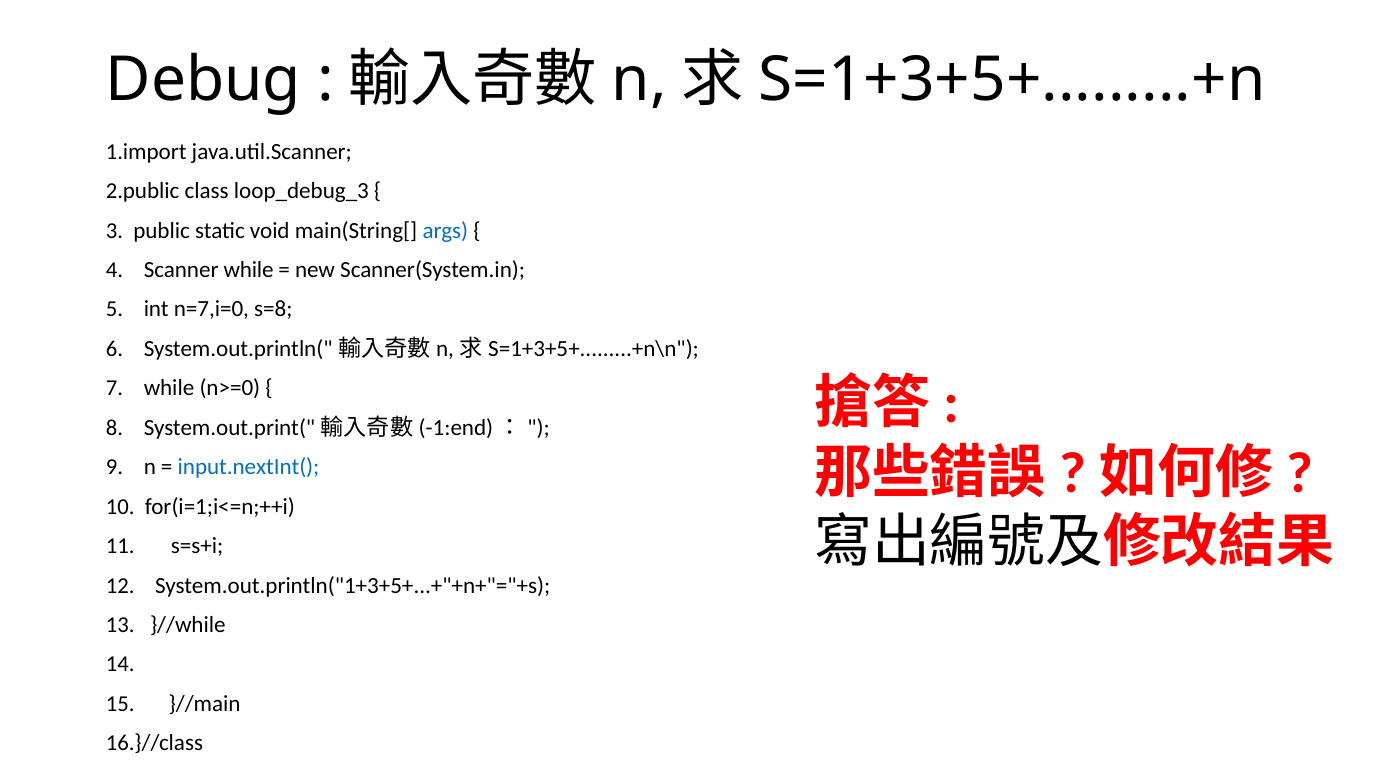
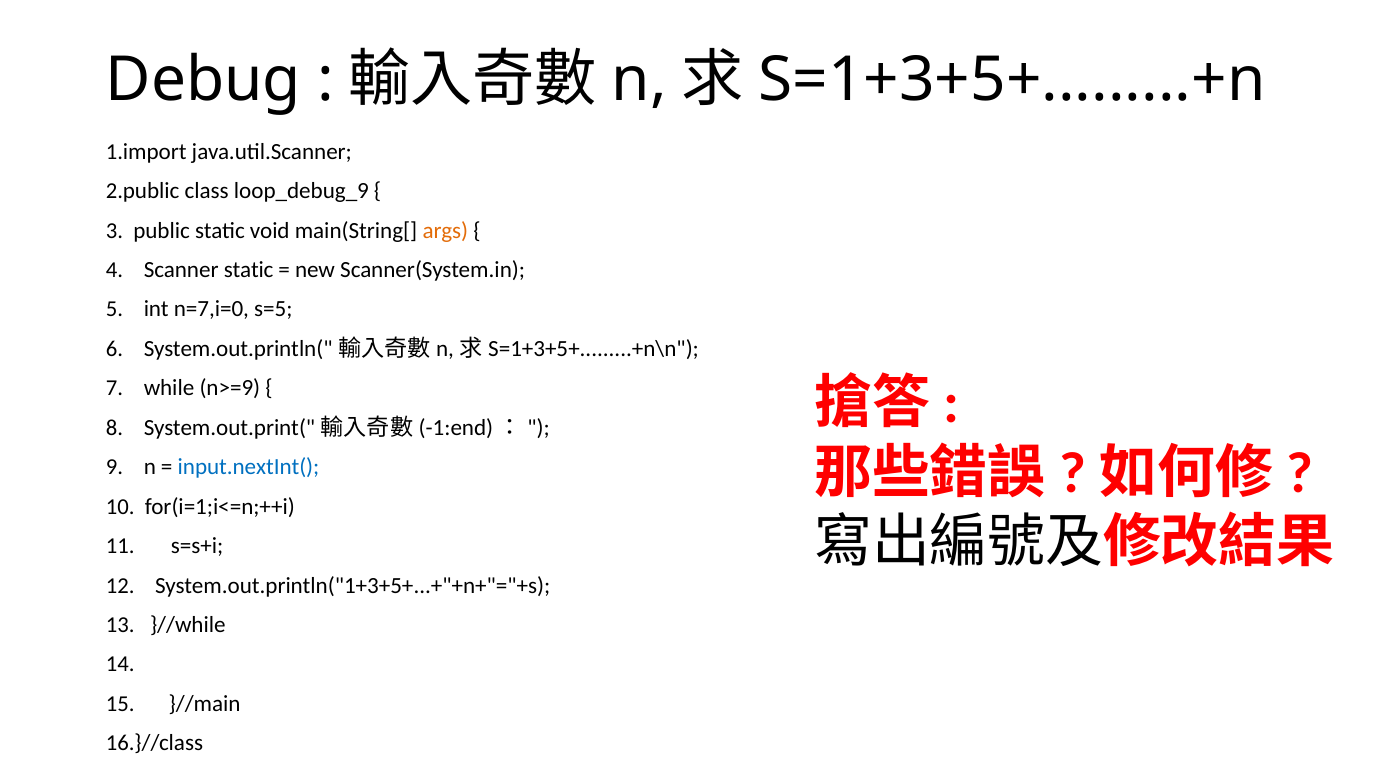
loop_debug_3: loop_debug_3 -> loop_debug_9 (301, 191)
args colour: blue -> orange (445, 230)
Scanner while: while -> static (249, 270)
s=8: s=8 -> s=5 (273, 309)
n>=0: n>=0 -> n>=9 (230, 388)
